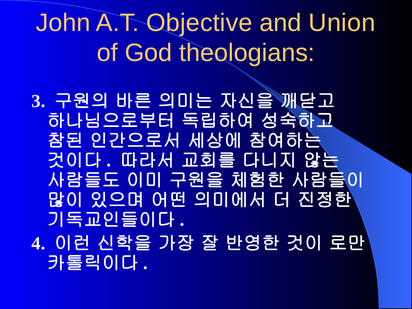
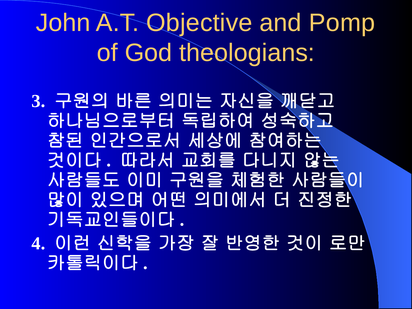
Union: Union -> Pomp (342, 23)
